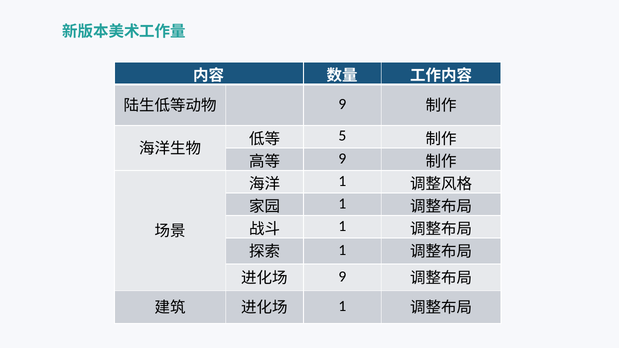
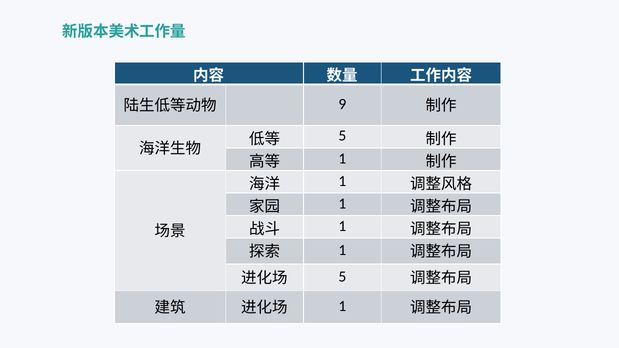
9: 9 -> 1 (342, 158)
9: 9 -> 5 (342, 277)
